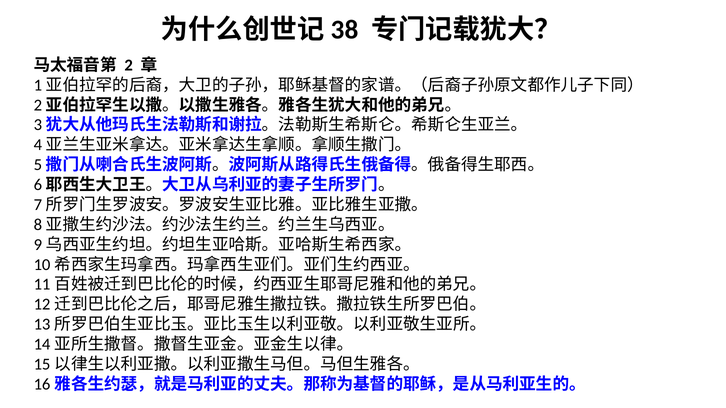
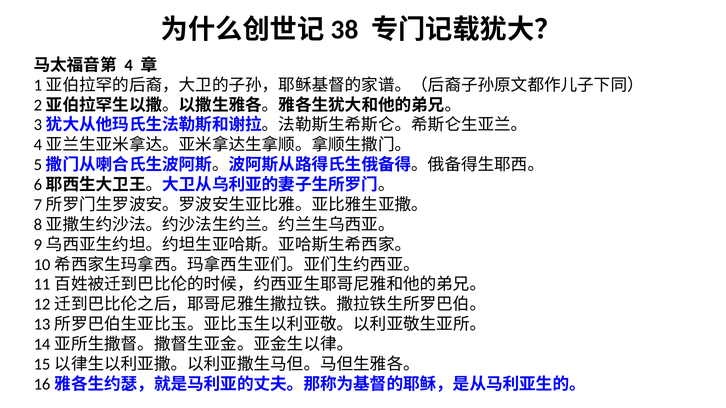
2: 2 -> 4 (129, 65)
